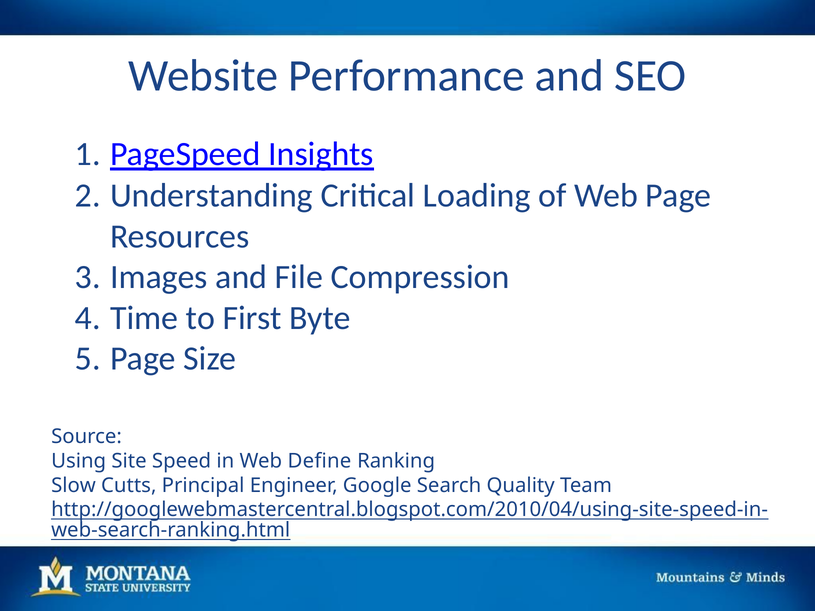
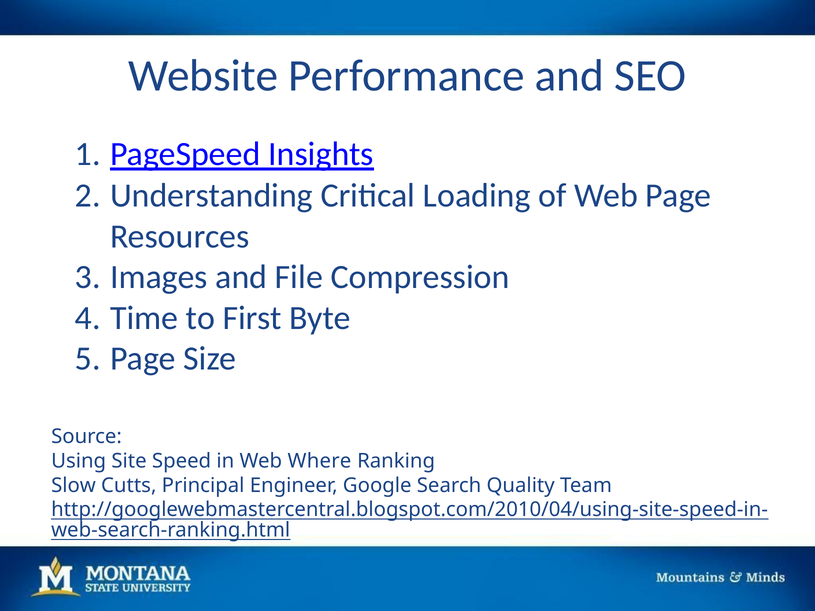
Define: Define -> Where (319, 461)
